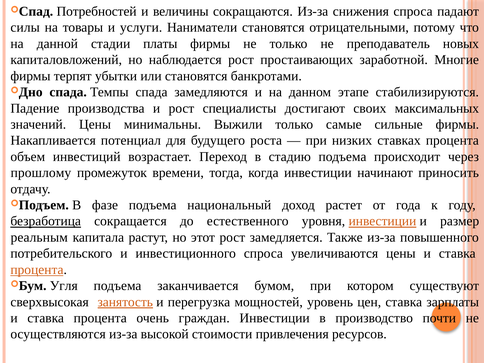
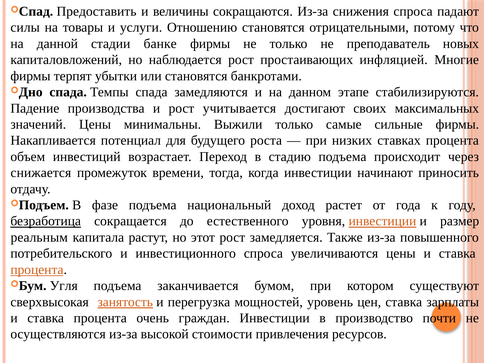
Потребностей: Потребностей -> Предоставить (96, 11)
Наниматели: Наниматели -> Отношению (202, 28)
платы: платы -> банке (160, 44)
заработной: заработной -> инфляцией (394, 60)
специалисты: специалисты -> учитывается (239, 108)
прошлому: прошлому -> снижается (41, 173)
